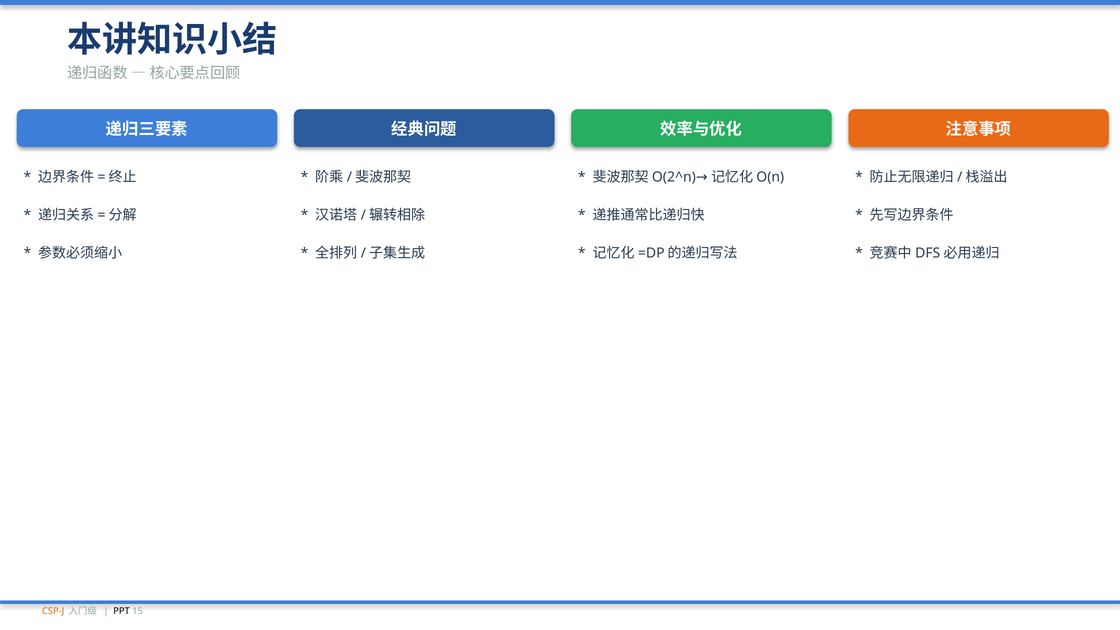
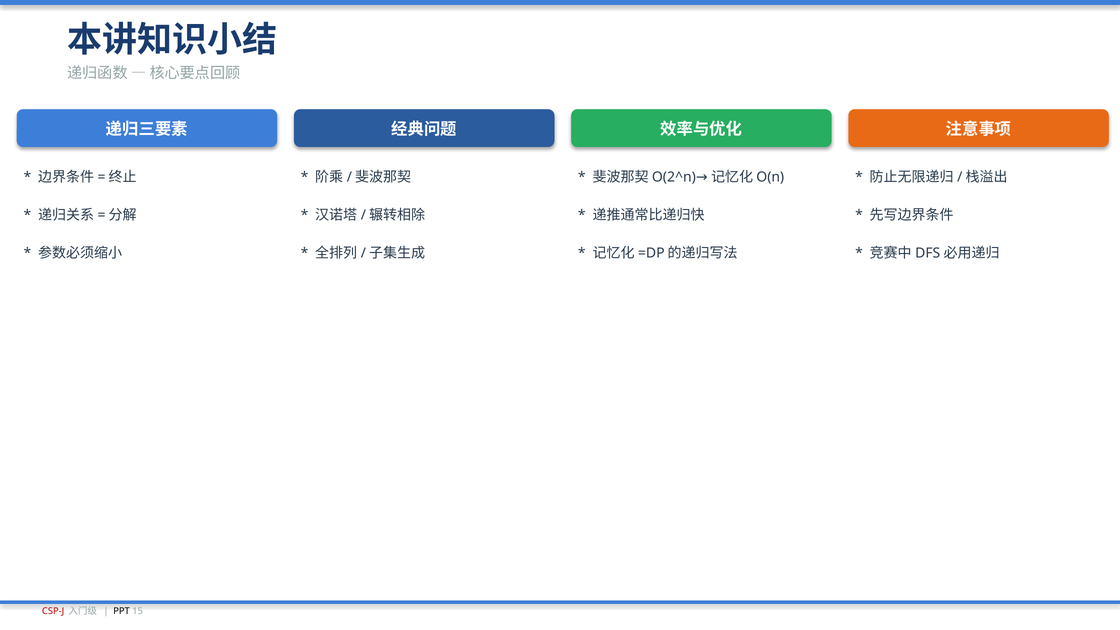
CSP-J colour: orange -> red (53, 611)
